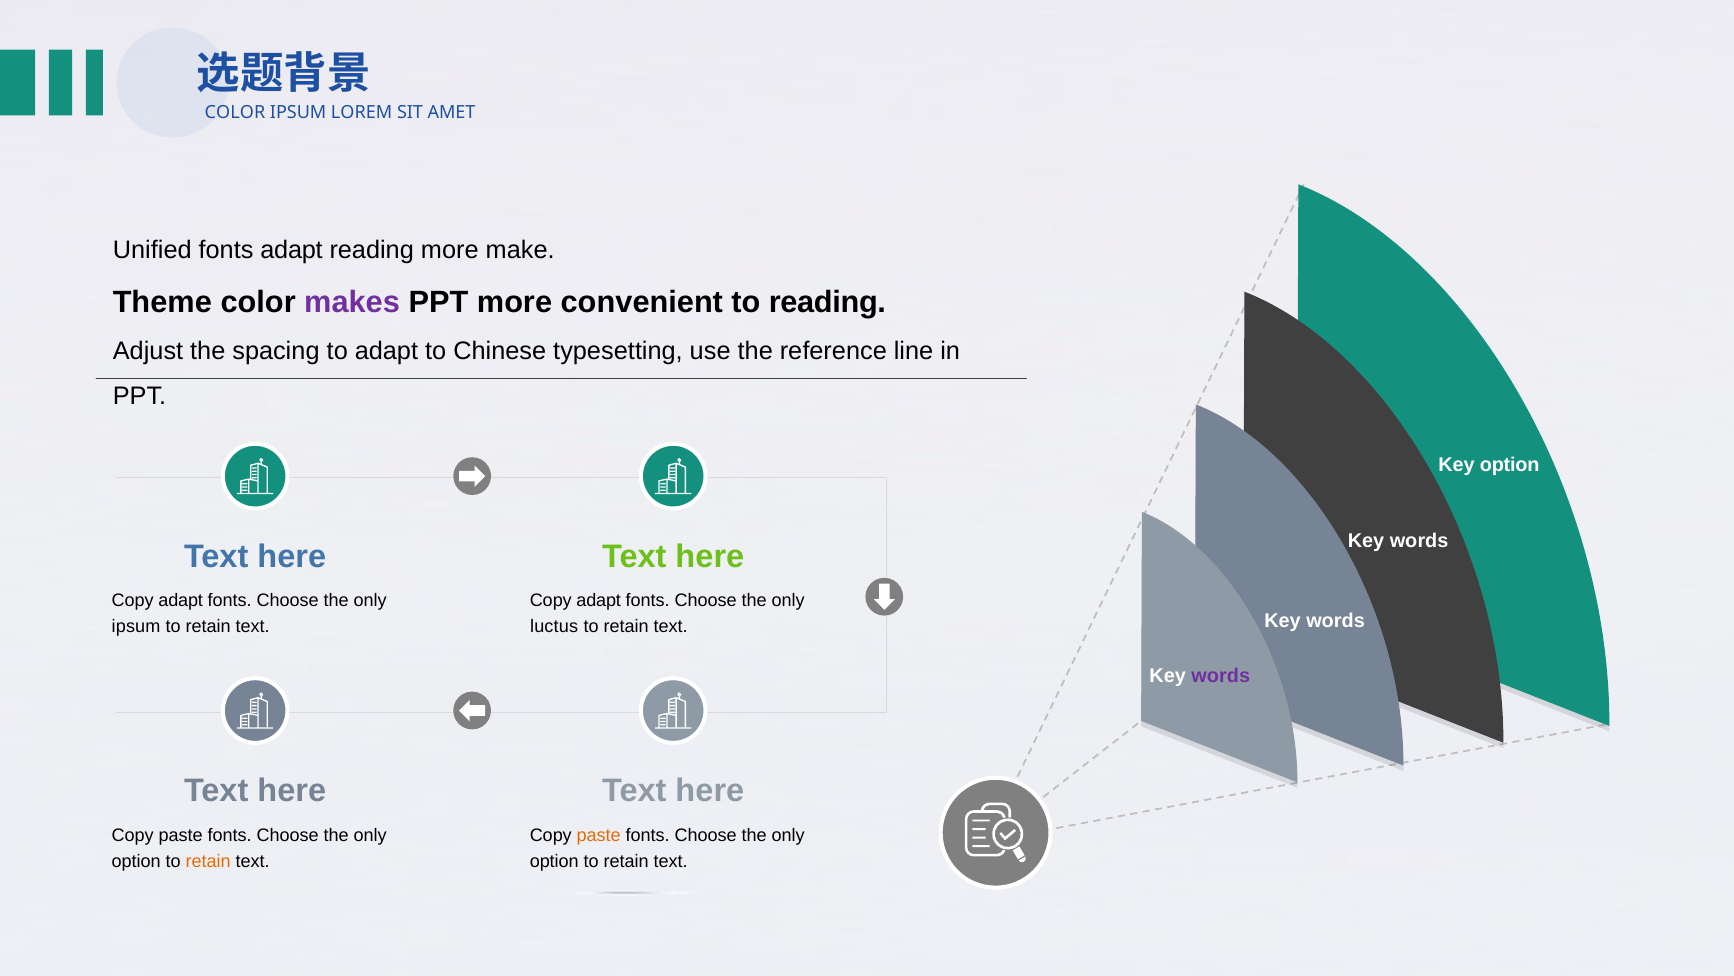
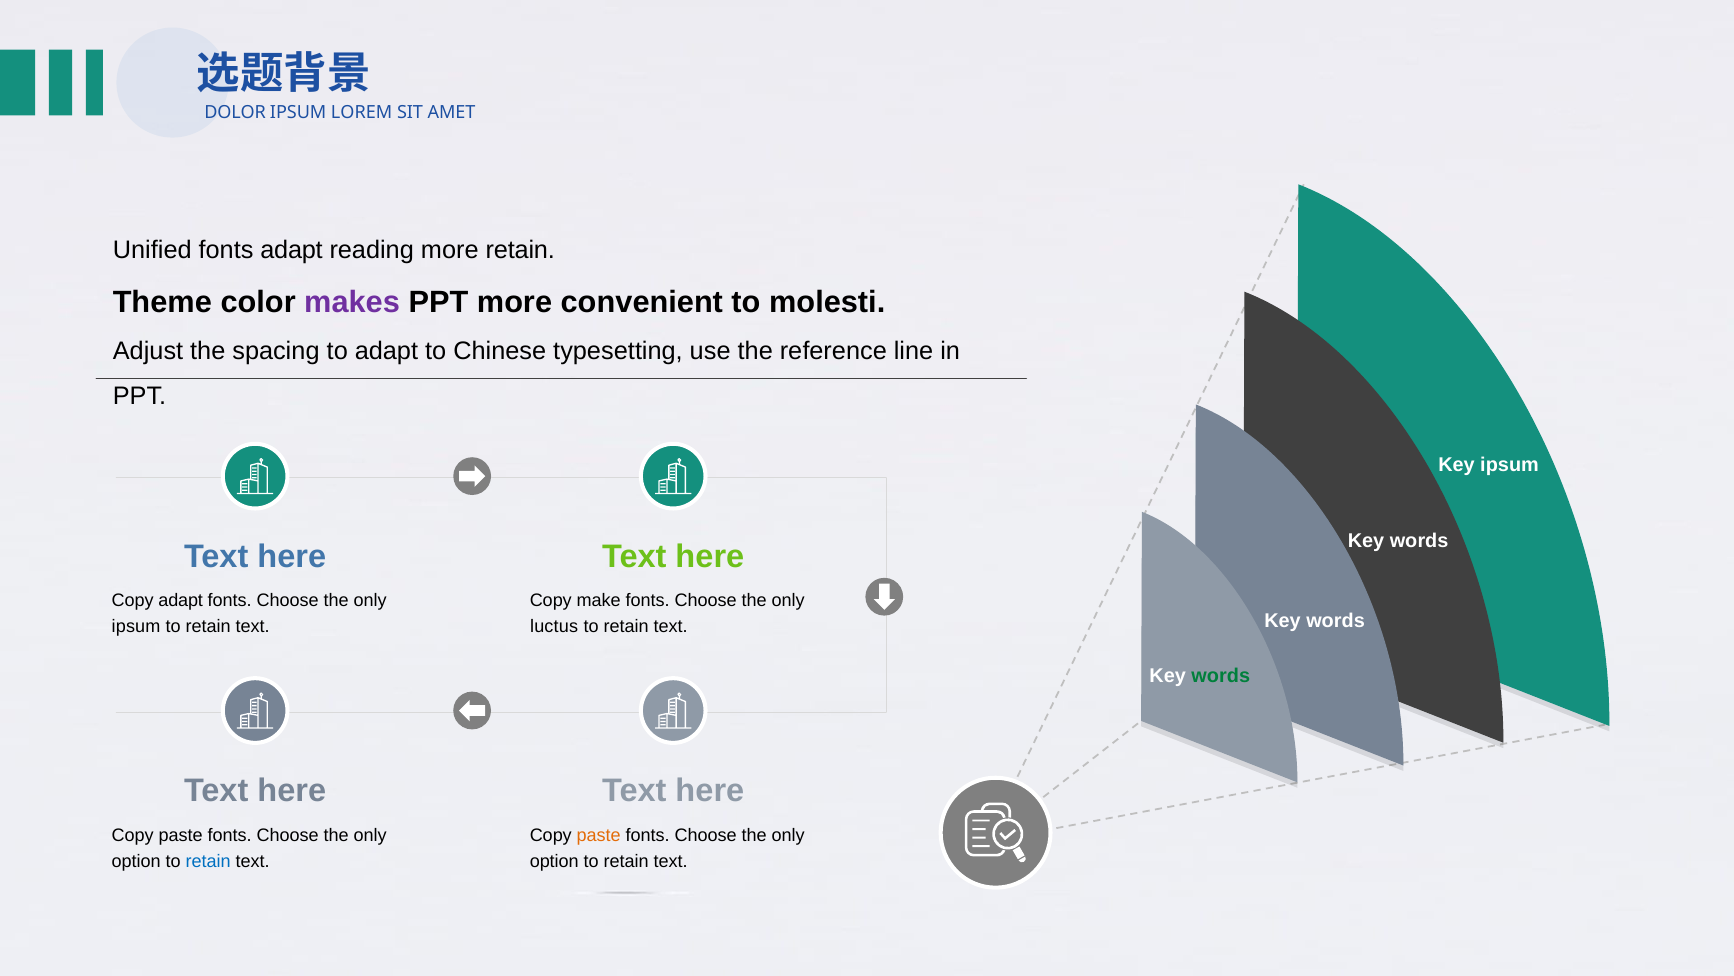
COLOR: COLOR -> DOLOR (235, 112)
more make: make -> retain (520, 250)
to reading: reading -> molesti (827, 302)
Key option: option -> ipsum (1510, 465)
adapt: adapt -> make (599, 601)
words colour: purple -> green (1221, 675)
retain colour: orange -> blue (208, 861)
